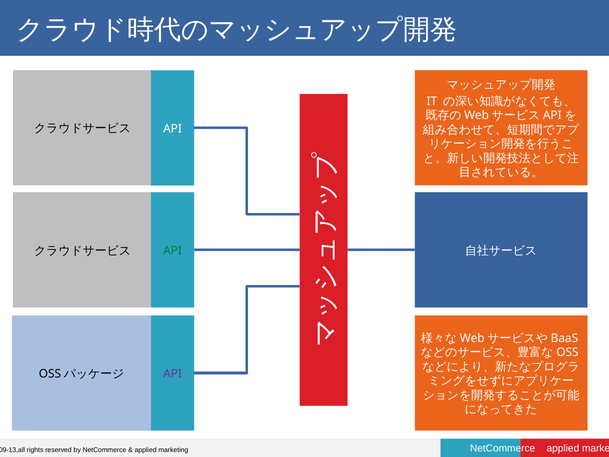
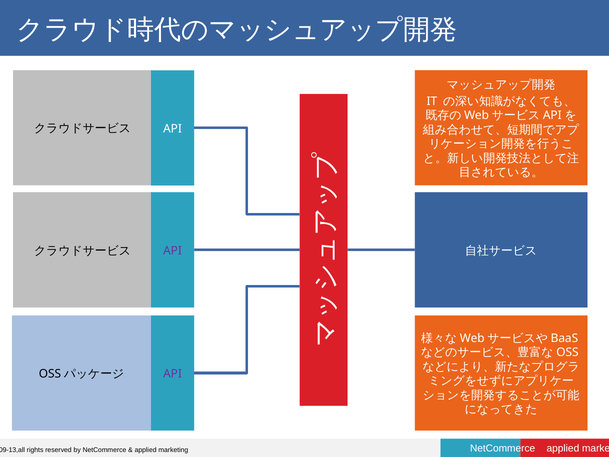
API colour: green -> purple (173, 251)
